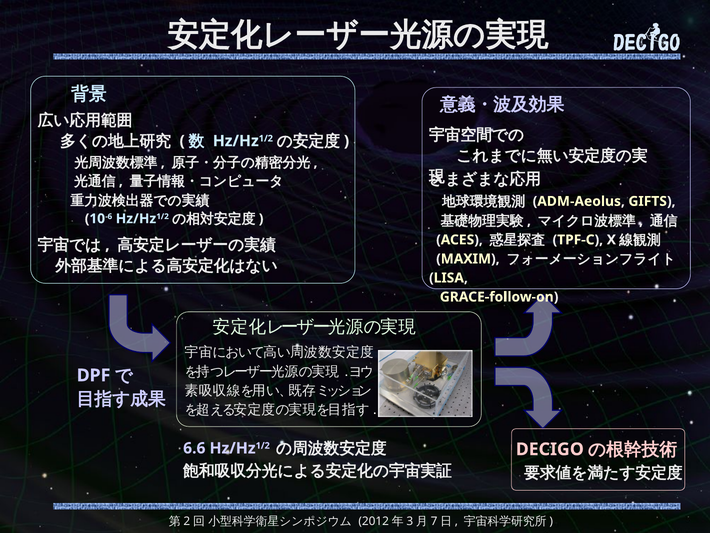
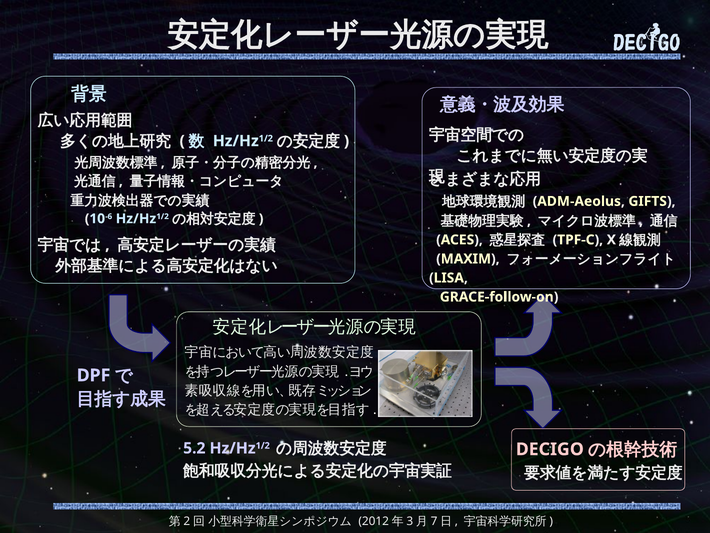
6.6: 6.6 -> 5.2 (194, 448)
